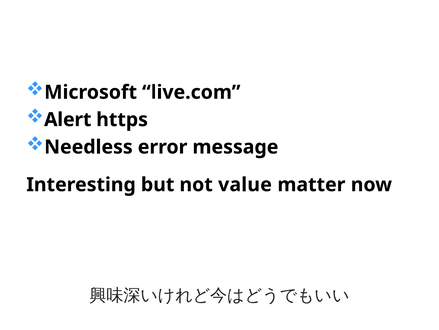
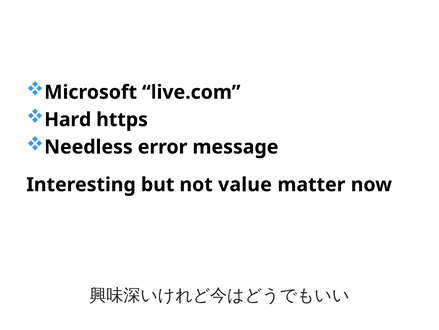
Alert: Alert -> Hard (68, 119)
